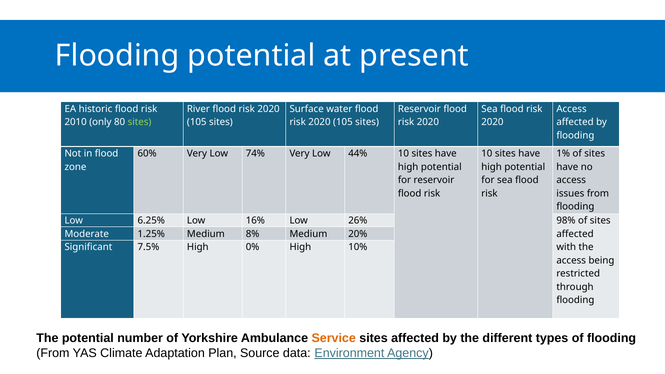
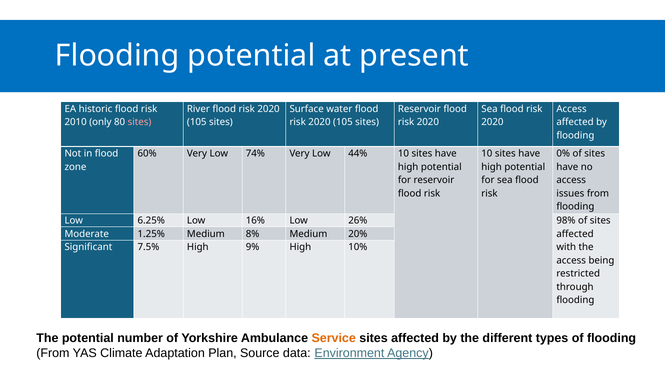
sites colour: light green -> pink (140, 122)
1%: 1% -> 0% (563, 154)
0%: 0% -> 9% (253, 247)
